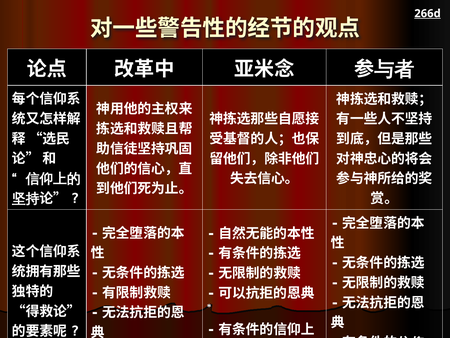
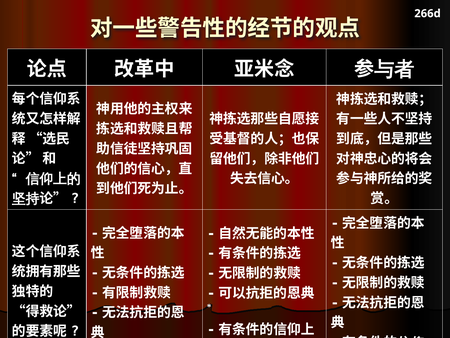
266d underline: present -> none (428, 13)
